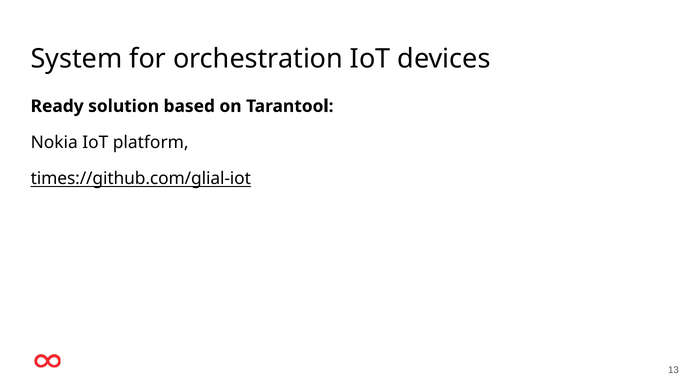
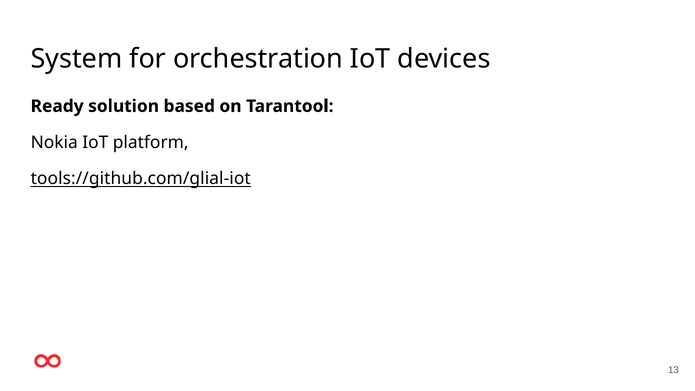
times://github.com/glial-iot: times://github.com/glial-iot -> tools://github.com/glial-iot (141, 179)
